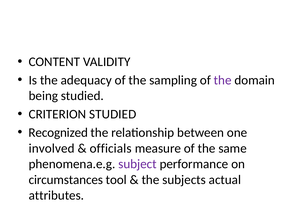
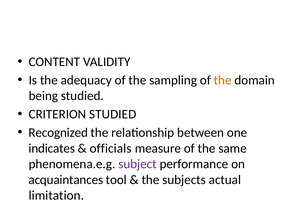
the colour: purple -> orange (223, 80)
involved: involved -> indicates (52, 148)
circumstances: circumstances -> acquaintances (66, 179)
attributes: attributes -> limitation (56, 195)
